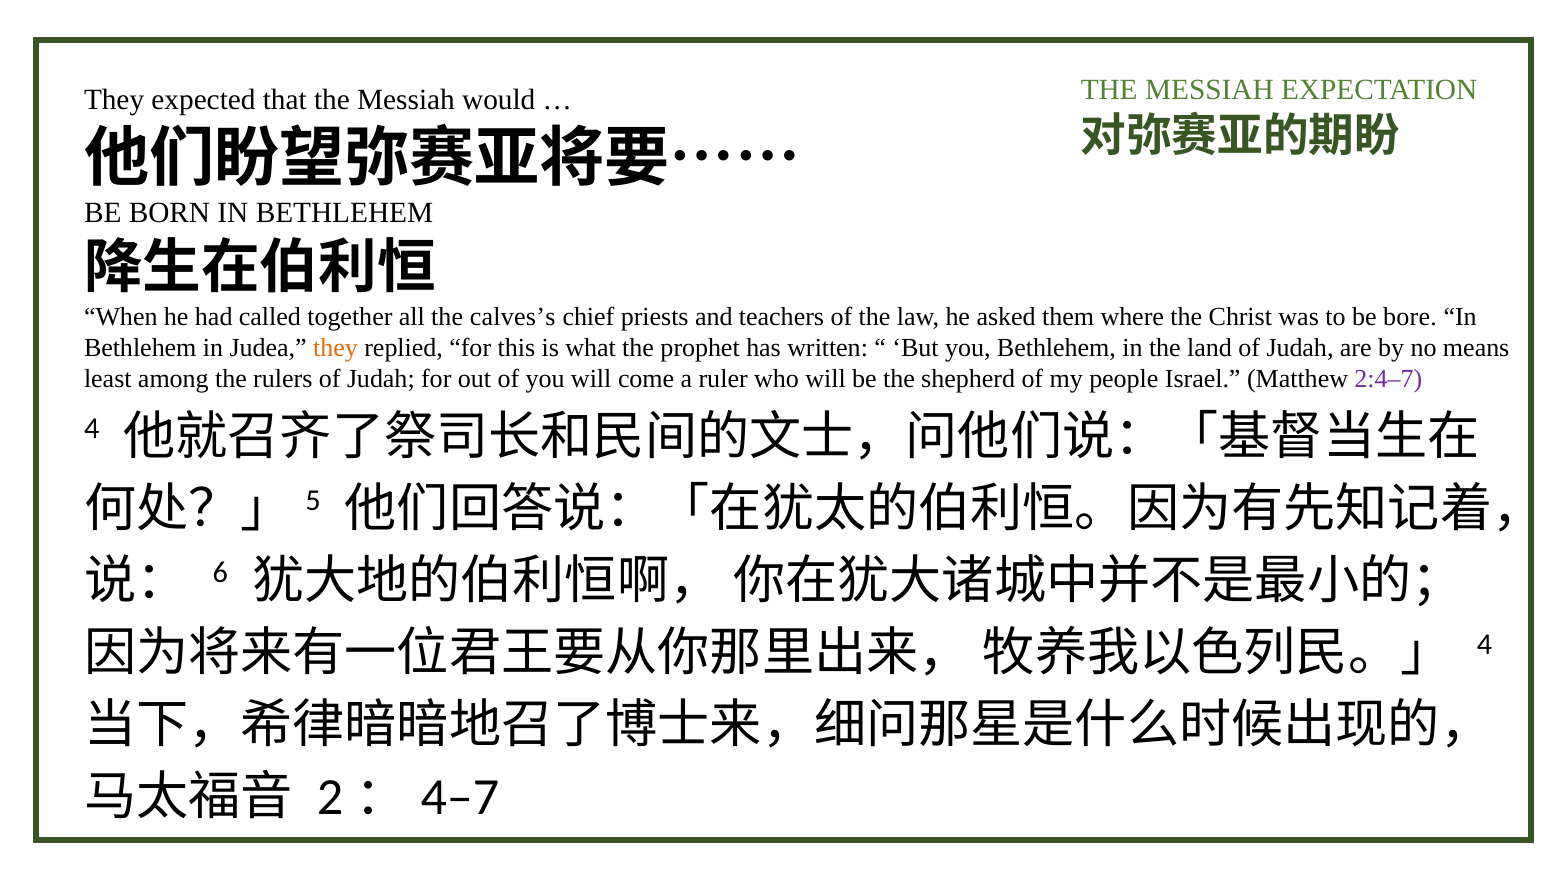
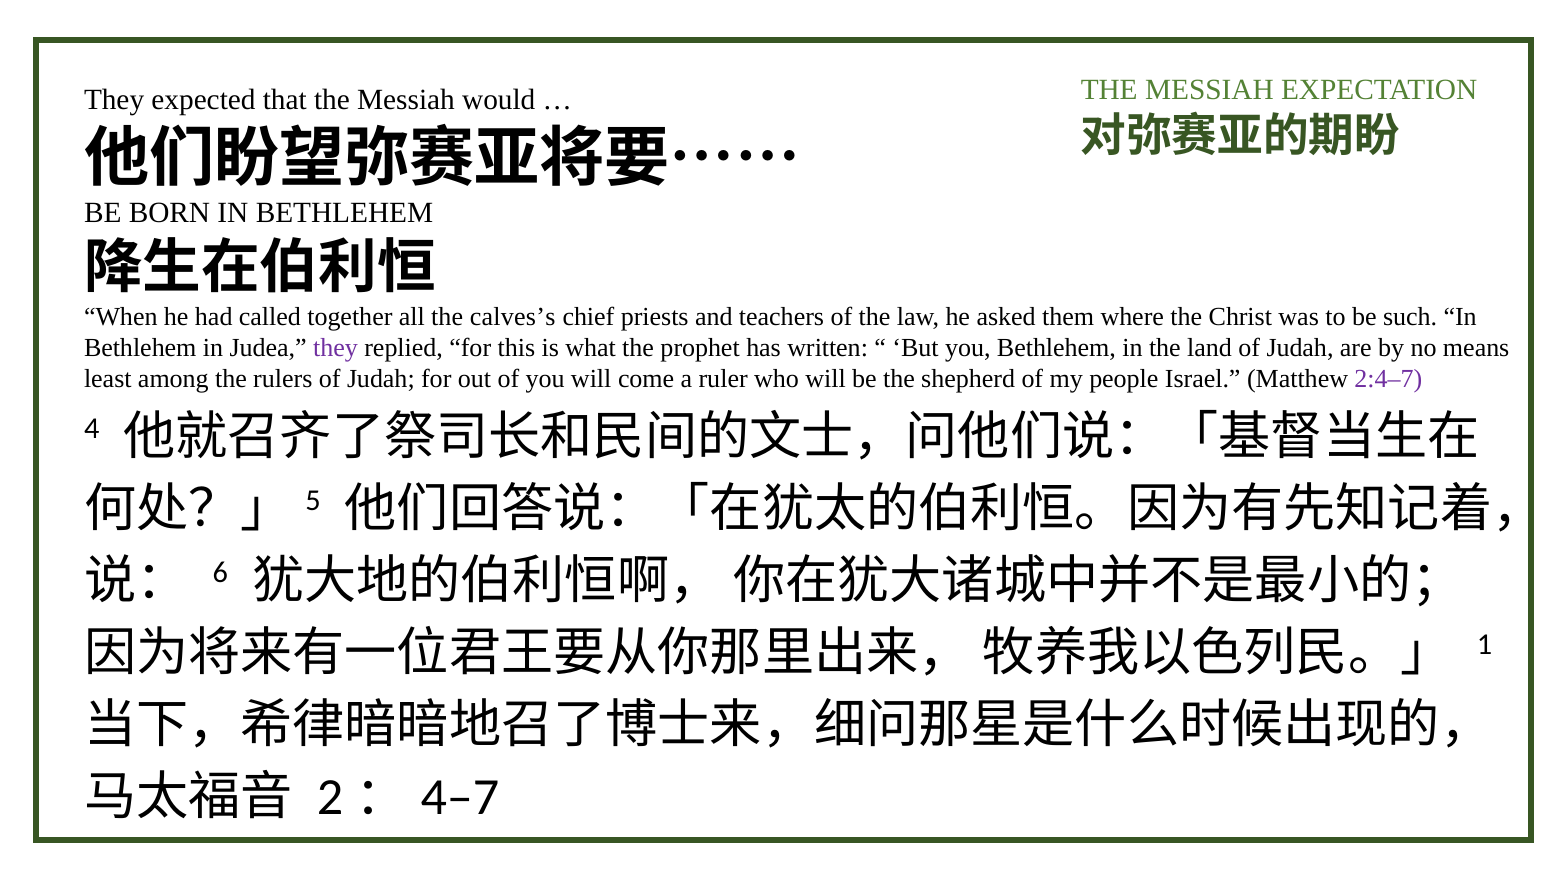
bore: bore -> such (1410, 317)
they colour: orange -> purple (336, 348)
4: 4 -> 1 (1484, 645)
